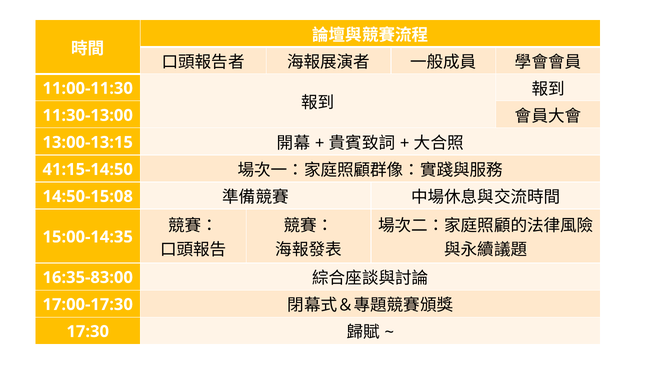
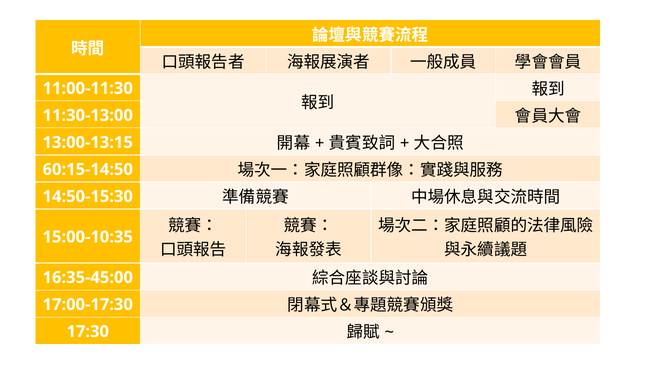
41:15-14:50: 41:15-14:50 -> 60:15-14:50 (88, 169)
14:50-15:08: 14:50-15:08 -> 14:50-15:30 (88, 196)
15:00-14:35: 15:00-14:35 -> 15:00-10:35 (88, 237)
16:35-83:00: 16:35-83:00 -> 16:35-45:00 (88, 277)
